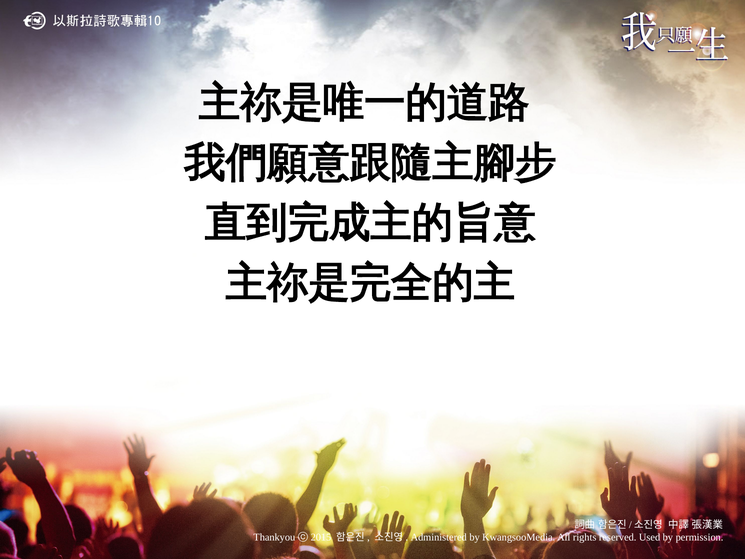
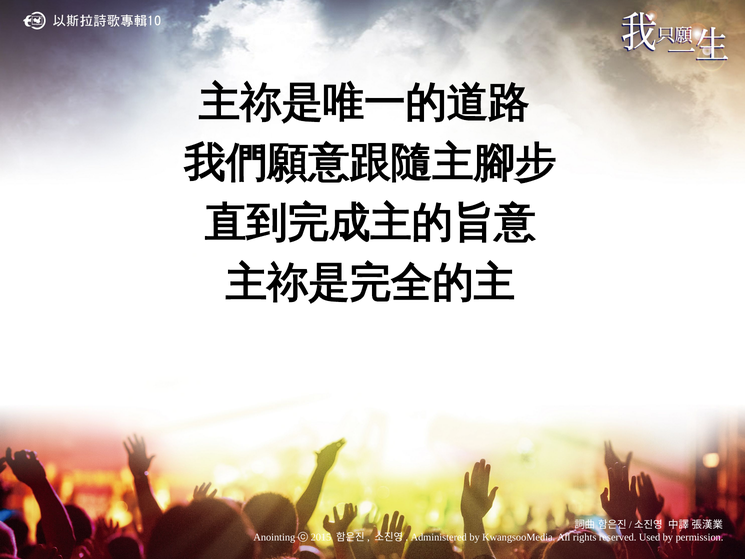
Thankyou: Thankyou -> Anointing (274, 537)
